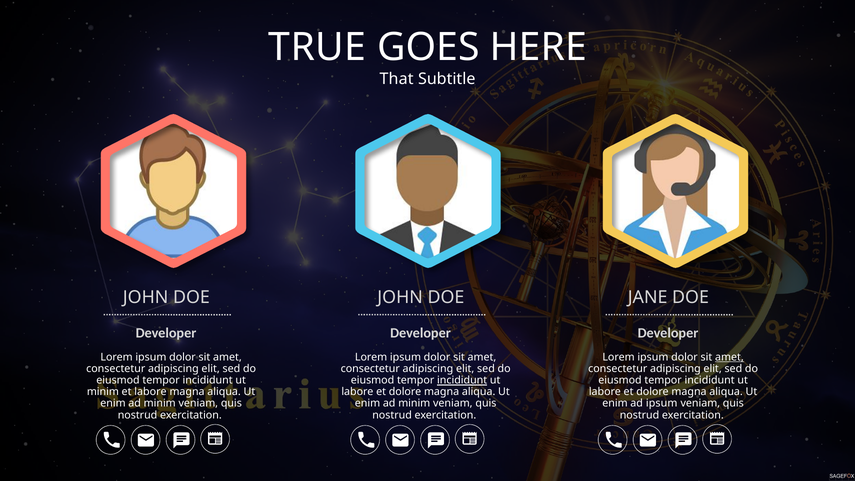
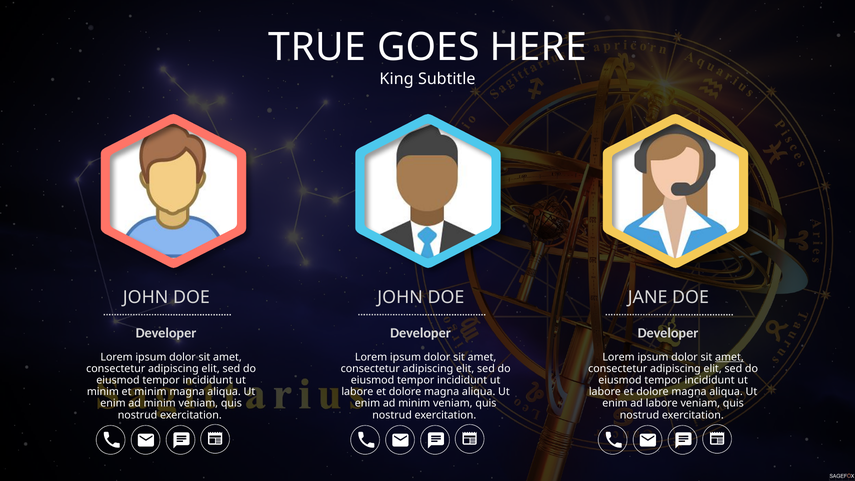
That: That -> King (397, 79)
incididunt underline: present -> none (462, 380)
et labore: labore -> minim (150, 392)
ad ipsum: ipsum -> labore (662, 403)
